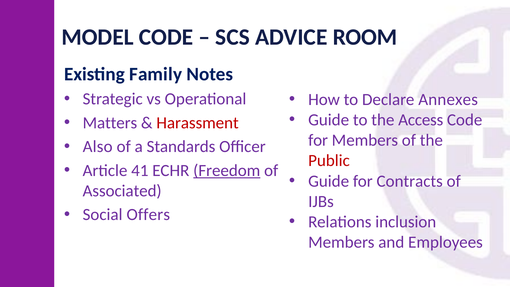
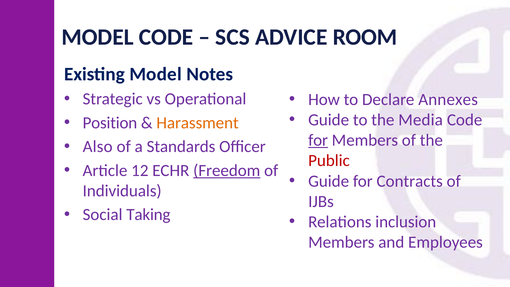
Existing Family: Family -> Model (156, 74)
Access: Access -> Media (421, 120)
Matters: Matters -> Position (110, 123)
Harassment colour: red -> orange (198, 123)
for underline: none -> present (318, 140)
41: 41 -> 12 (140, 170)
Associated: Associated -> Individuals (122, 191)
Offers: Offers -> Taking (148, 215)
